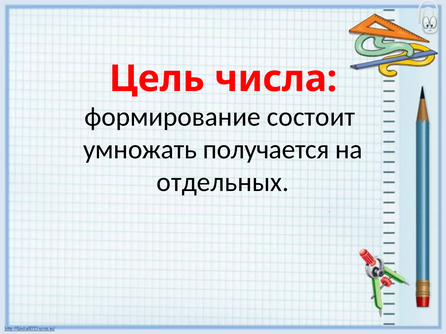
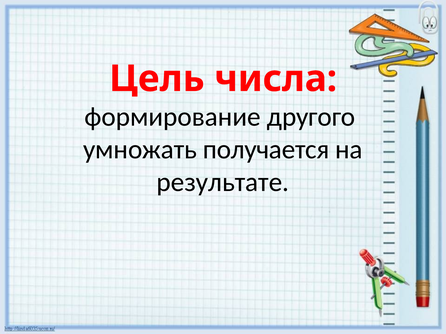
состоит: состоит -> другого (311, 117)
отдельных: отдельных -> результате (223, 182)
